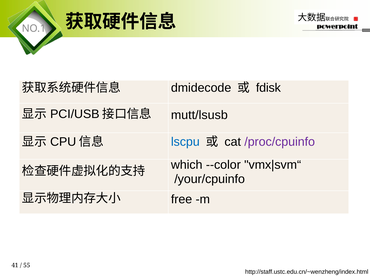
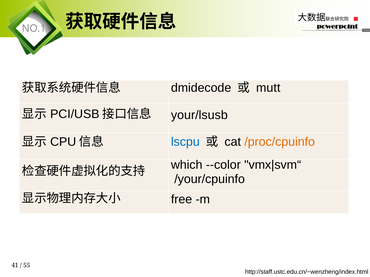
fdisk: fdisk -> mutt (268, 88)
mutt/lsusb: mutt/lsusb -> your/lsusb (199, 115)
/proc/cpuinfo colour: purple -> orange (280, 142)
